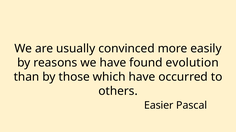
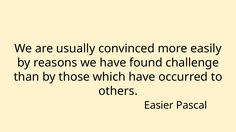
evolution: evolution -> challenge (192, 63)
